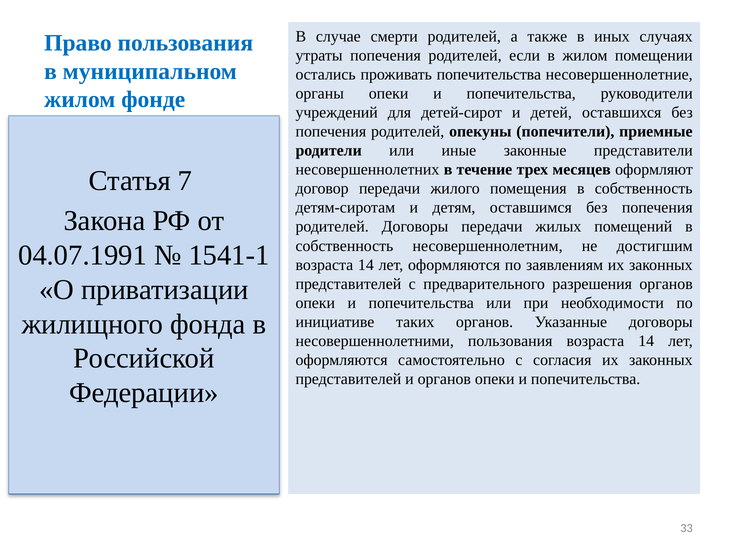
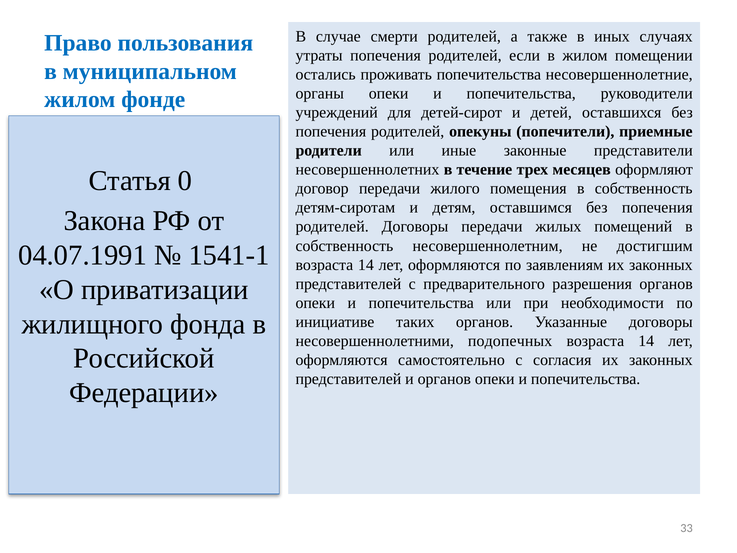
7: 7 -> 0 (185, 181)
несовершеннолетними пользования: пользования -> подопечных (510, 341)
